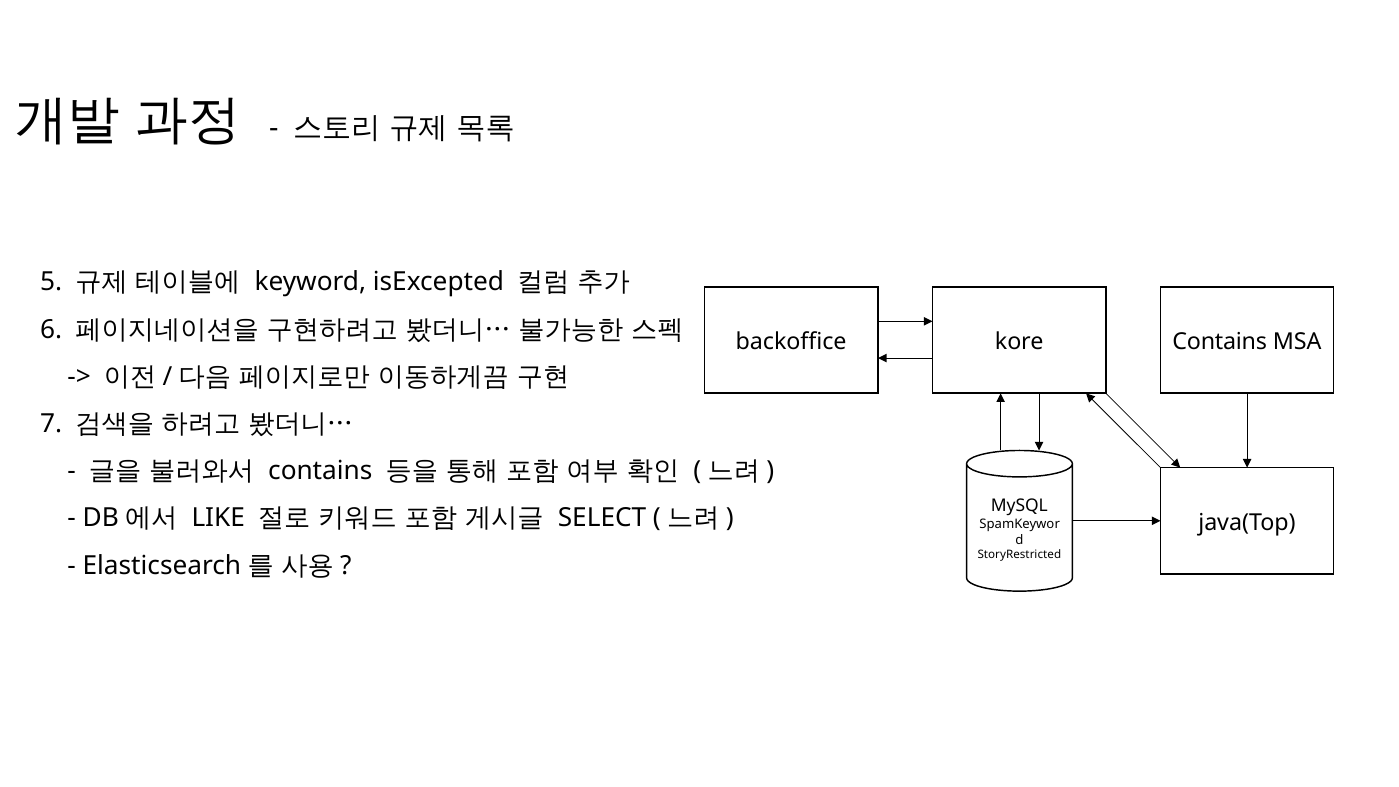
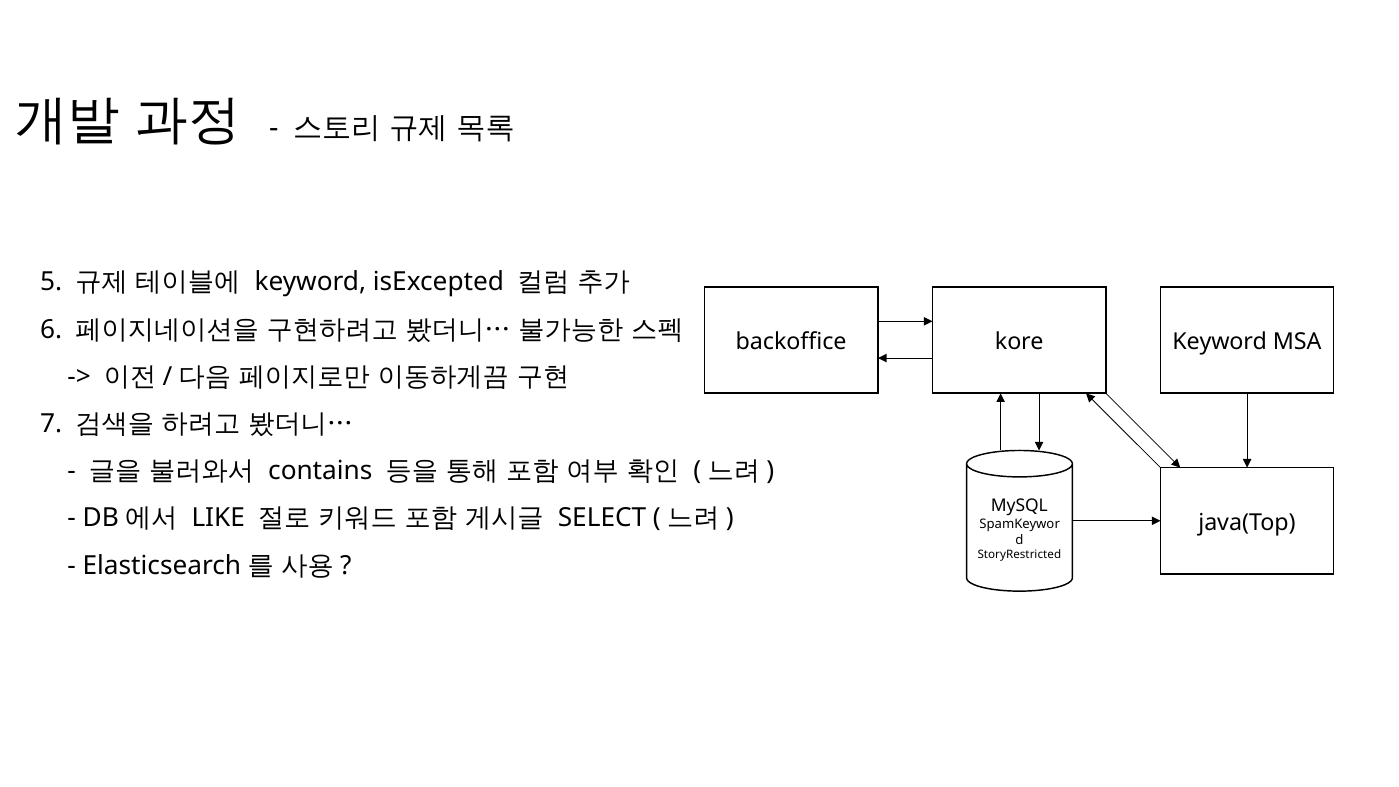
Contains: Contains -> Keyword (1220, 342)
